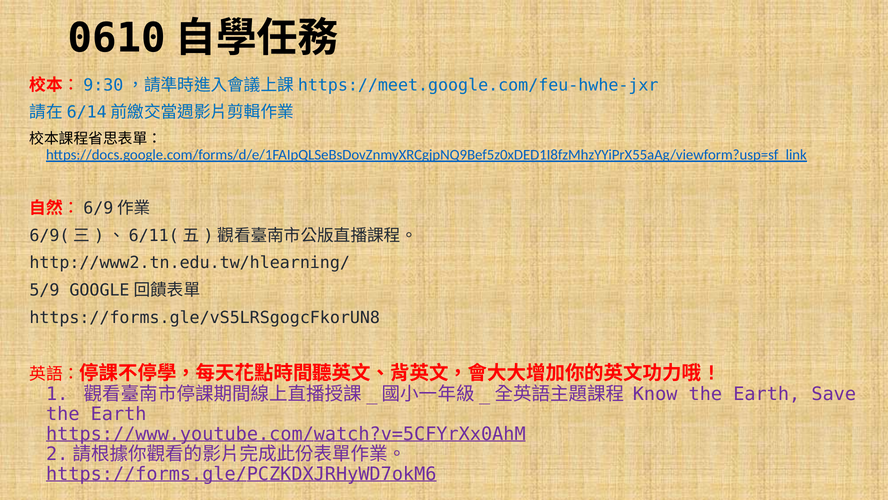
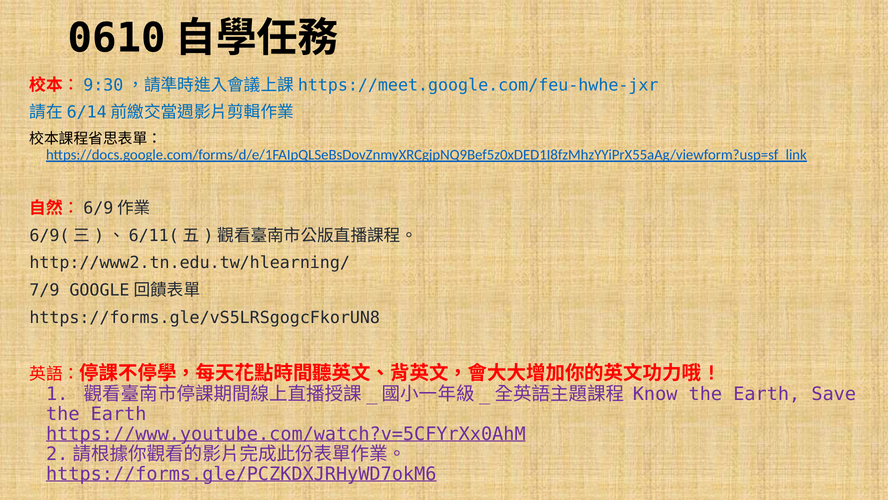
5/9: 5/9 -> 7/9 (44, 290)
